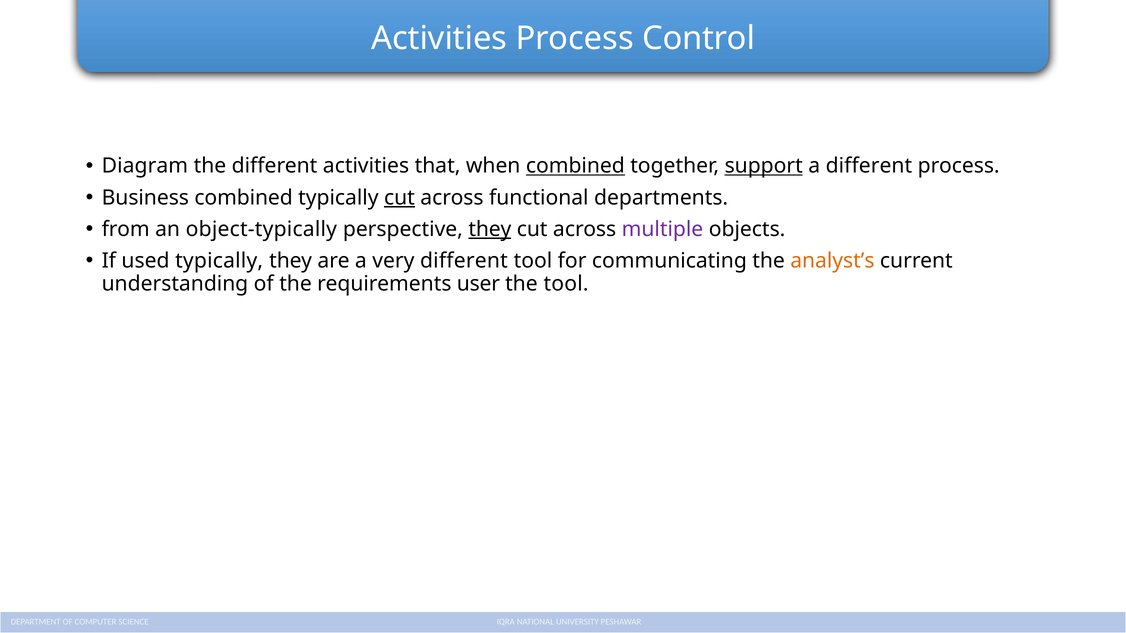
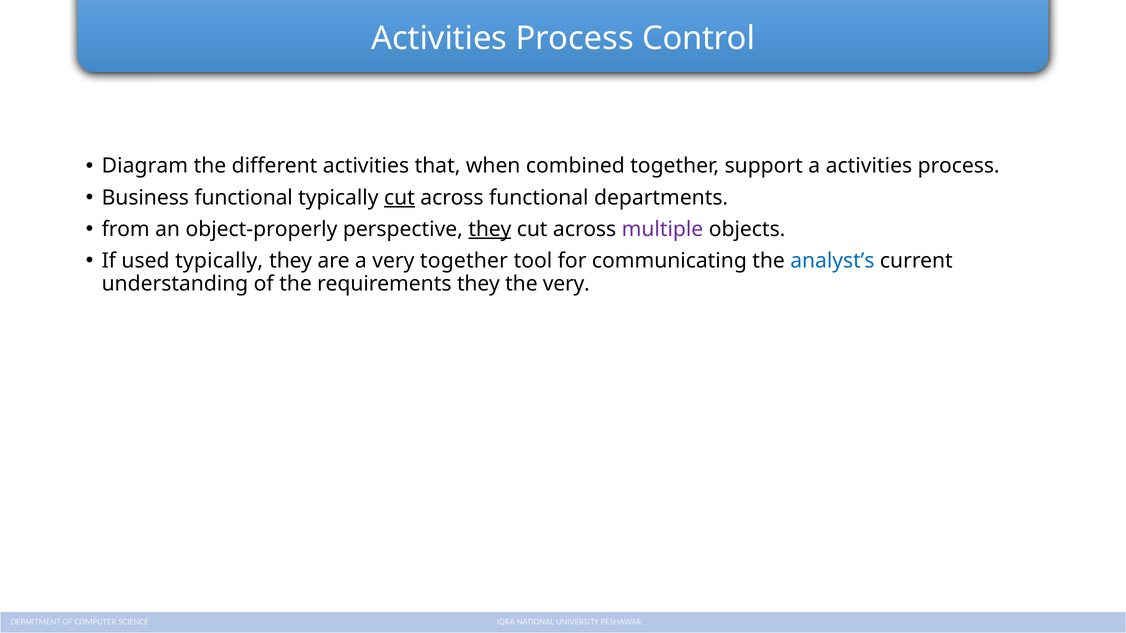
combined underline: present -> none (575, 166)
support underline: present -> none (764, 166)
a different: different -> activities (869, 166)
Business combined: combined -> functional (244, 198)
object-typically: object-typically -> object-properly (261, 229)
very different: different -> together (464, 261)
analyst’s colour: orange -> blue (832, 261)
requirements user: user -> they (478, 284)
the tool: tool -> very (566, 284)
